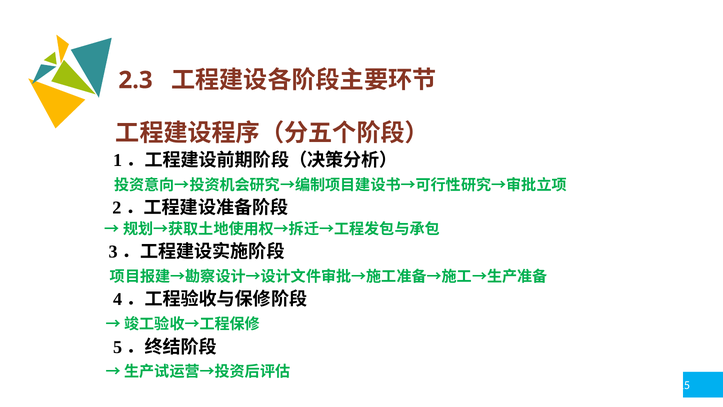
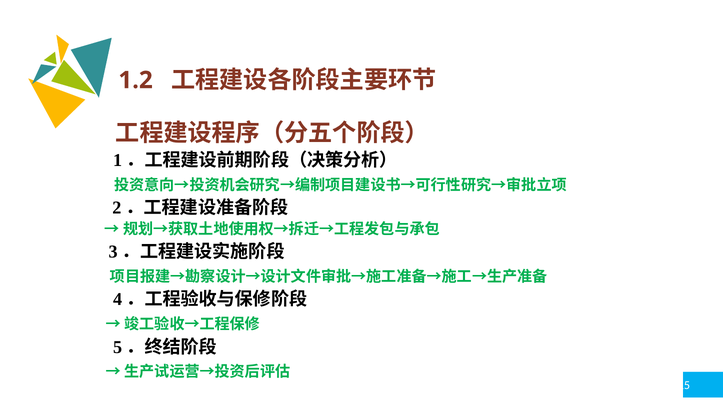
2.3: 2.3 -> 1.2 (136, 80)
